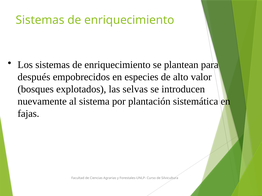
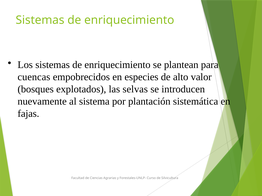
después: después -> cuencas (34, 77)
